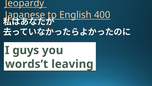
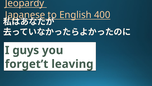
words’t: words’t -> forget’t (27, 64)
